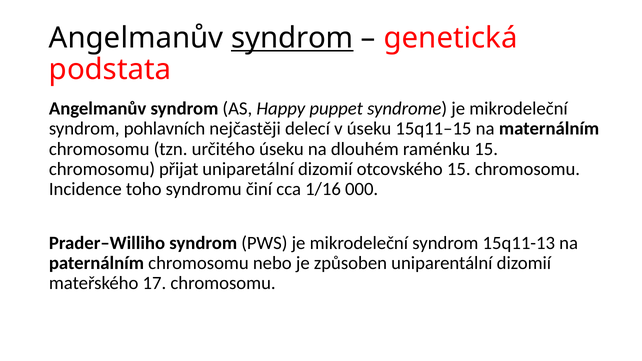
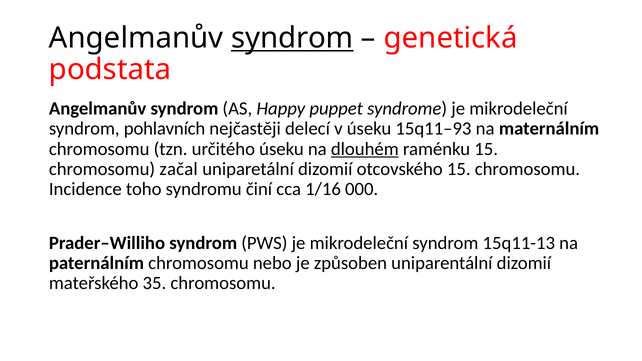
15q11–15: 15q11–15 -> 15q11–93 (433, 129)
dlouhém underline: none -> present (365, 149)
přijat: přijat -> začal (179, 169)
17: 17 -> 35 (154, 283)
